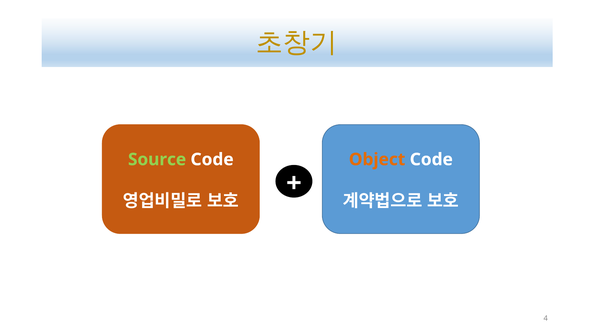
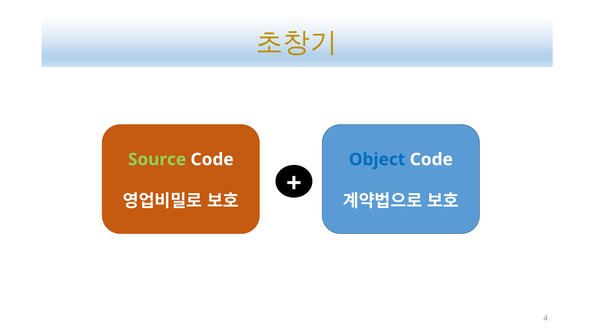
Object colour: orange -> blue (377, 159)
